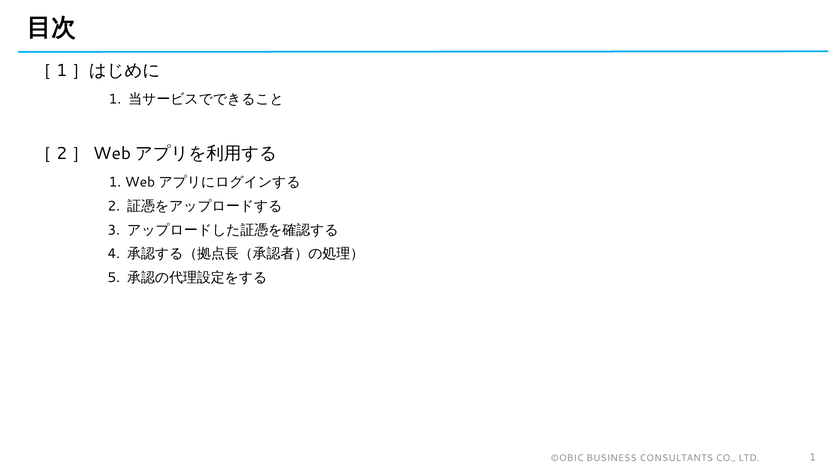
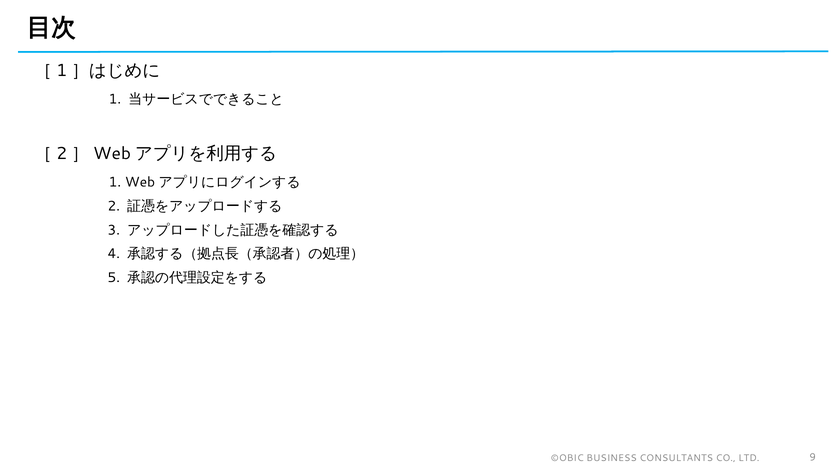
LTD 1: 1 -> 9 (813, 457)
